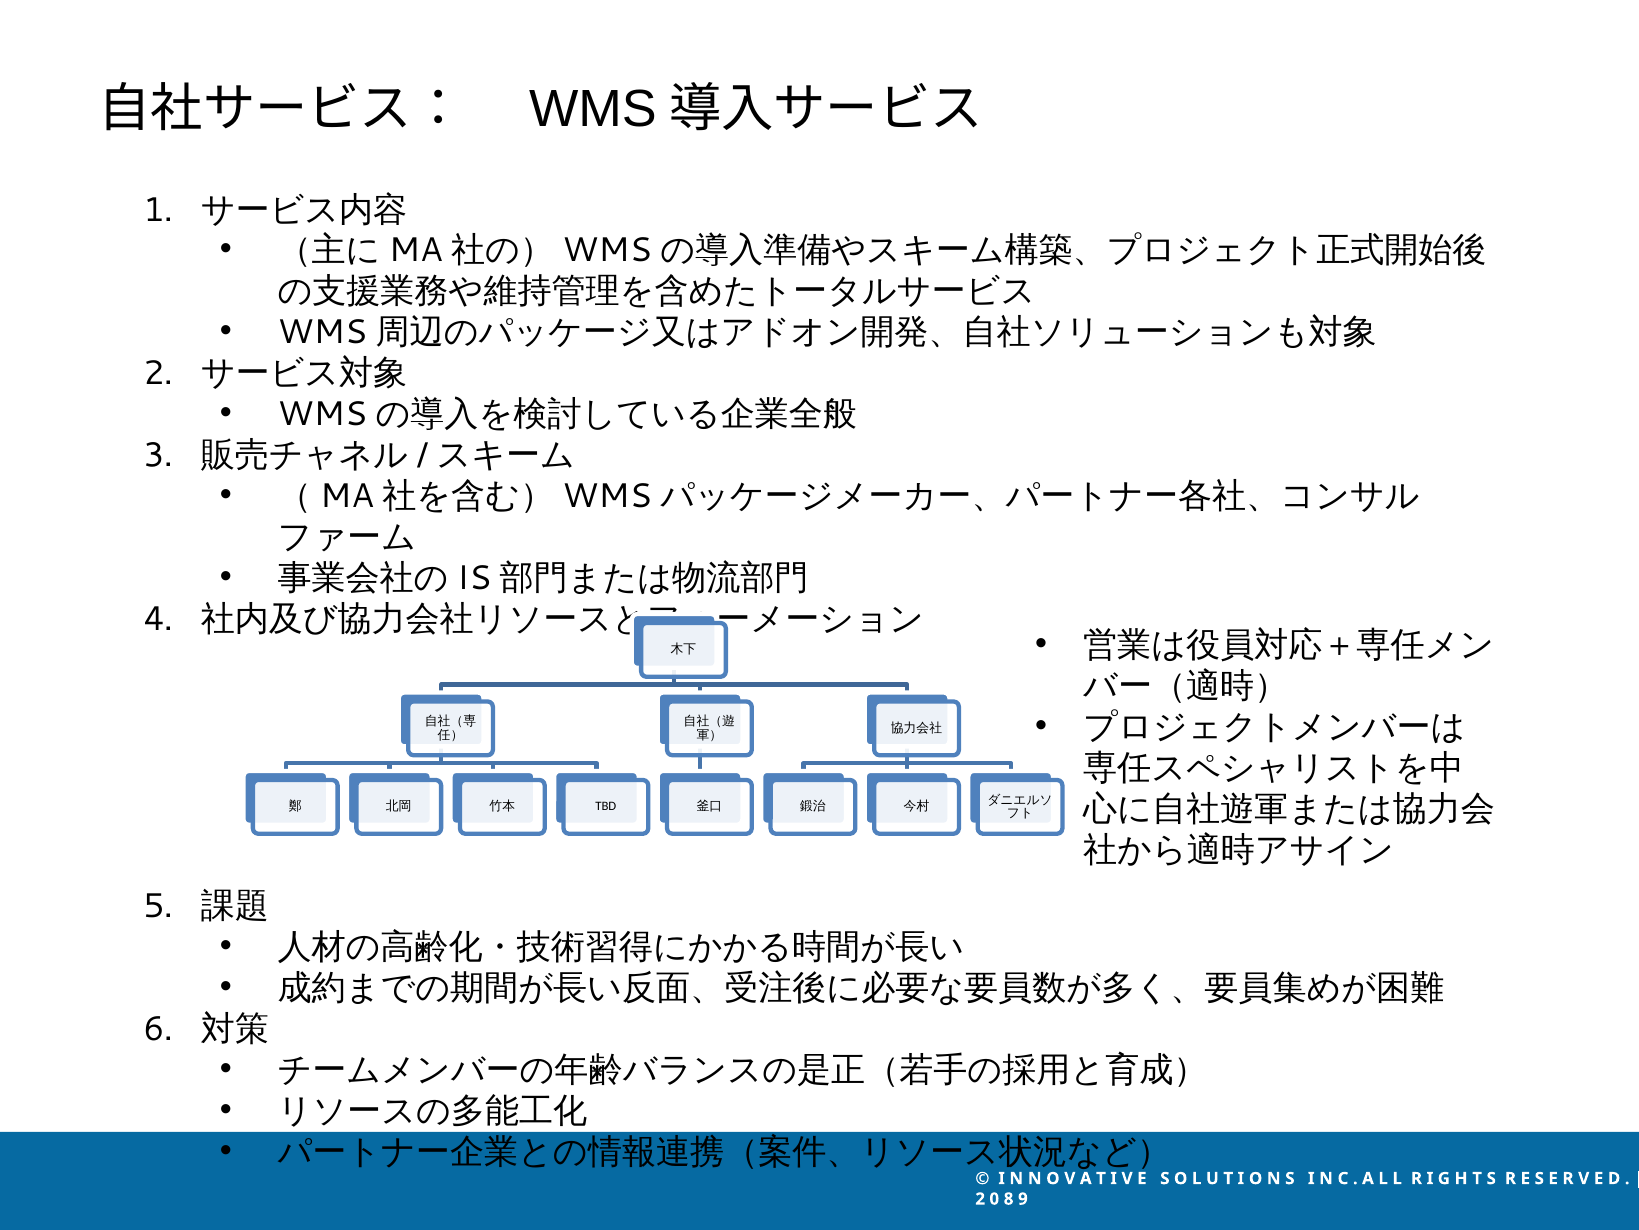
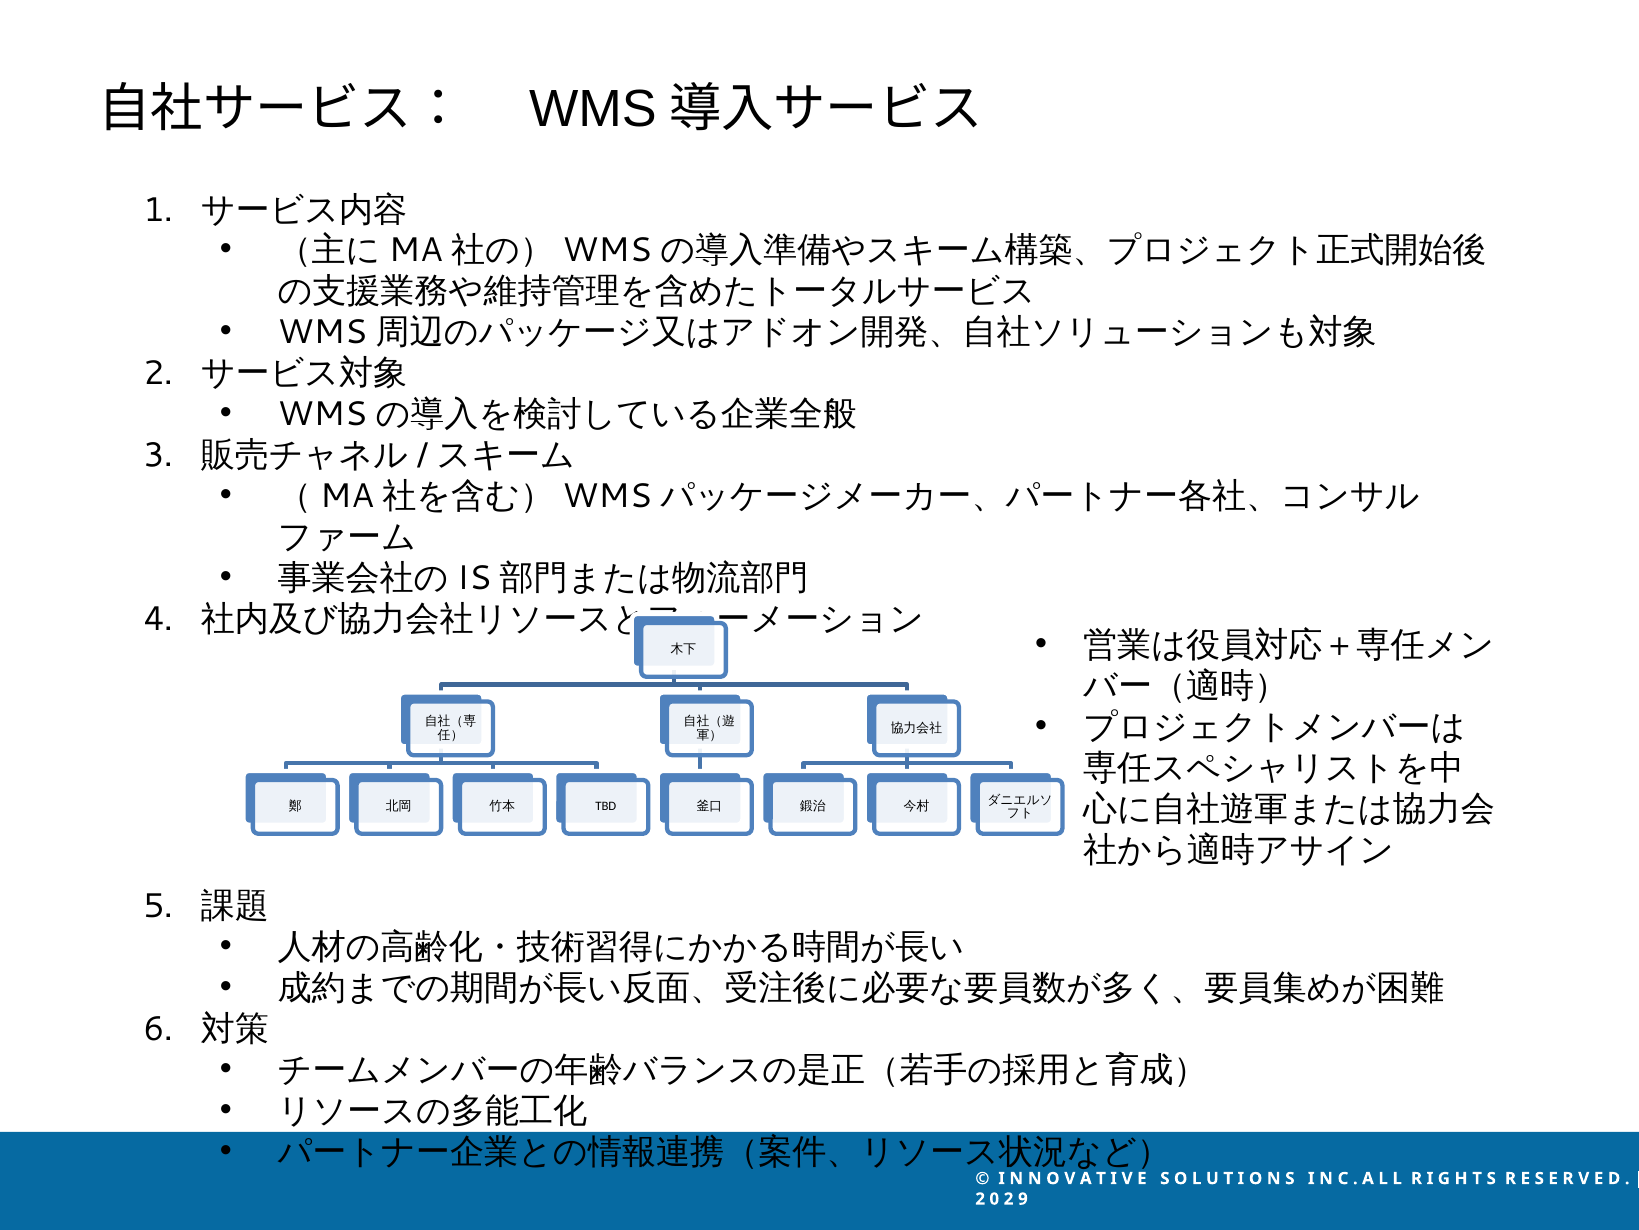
0 8: 8 -> 2 (1009, 1198)
